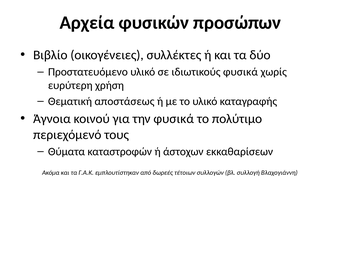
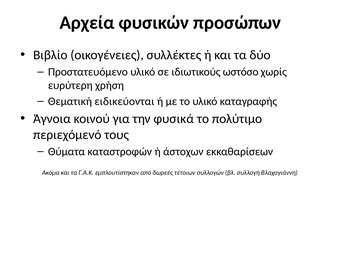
ιδιωτικούς φυσικά: φυσικά -> ωστόσο (241, 72)
αποστάσεως: αποστάσεως -> ειδικεύονται (124, 101)
